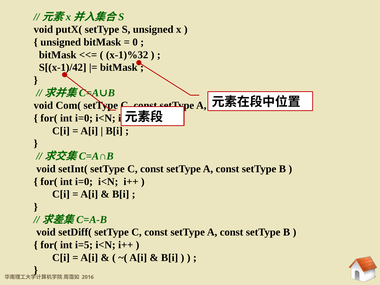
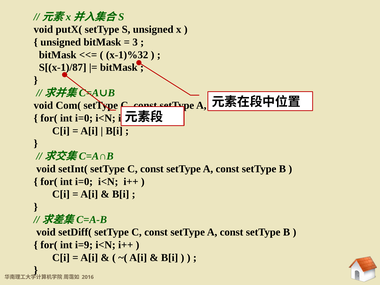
0: 0 -> 3 (135, 42)
S[(x-1)/42: S[(x-1)/42 -> S[(x-1)/87 (63, 67)
i=5: i=5 -> i=9 (84, 245)
